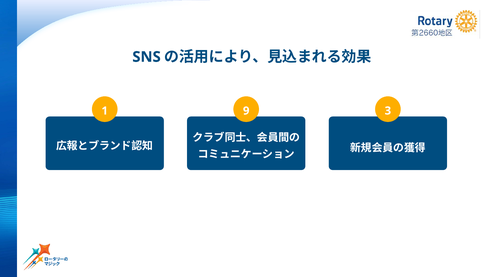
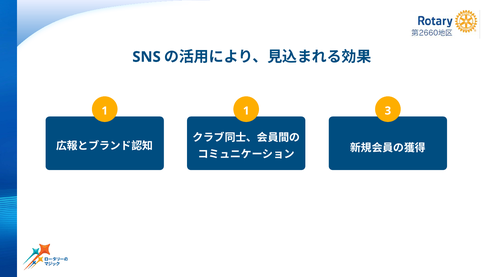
1 9: 9 -> 1 (246, 111)
